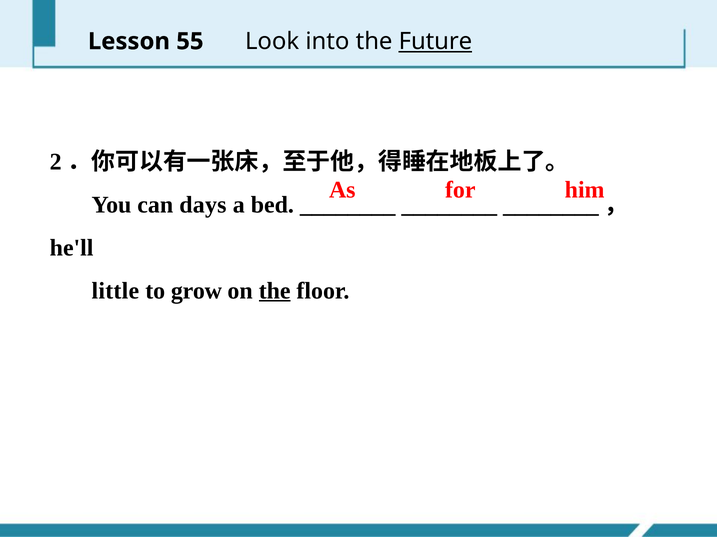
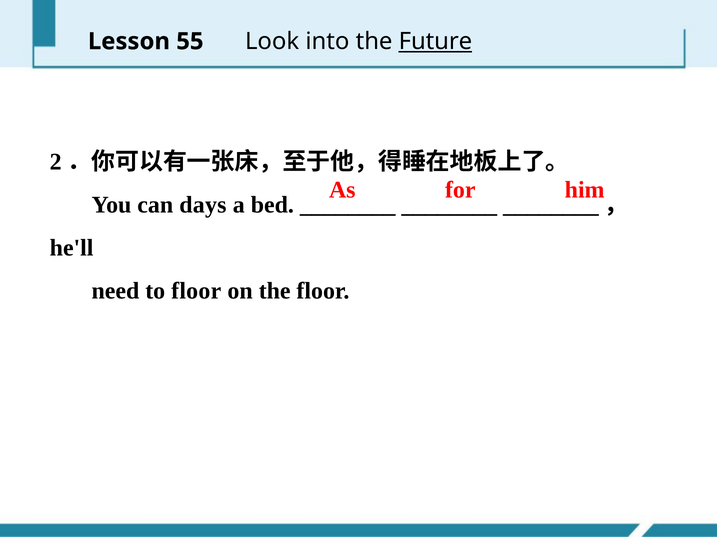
little: little -> need (115, 291)
to grow: grow -> floor (196, 291)
the underline: present -> none (275, 291)
